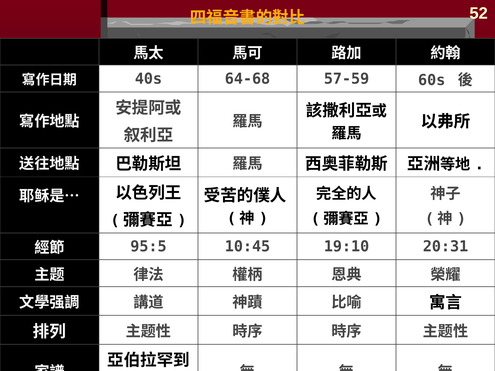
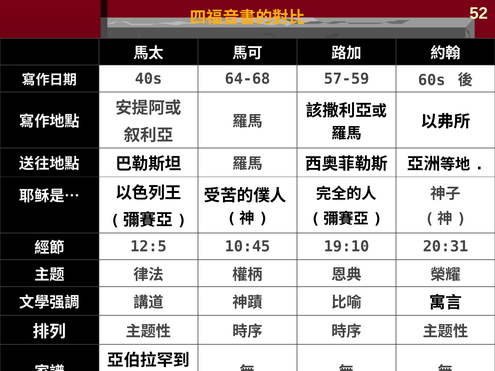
95:5: 95:5 -> 12:5 (148, 247)
